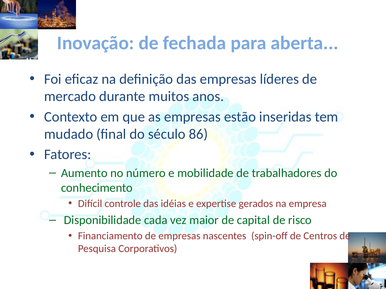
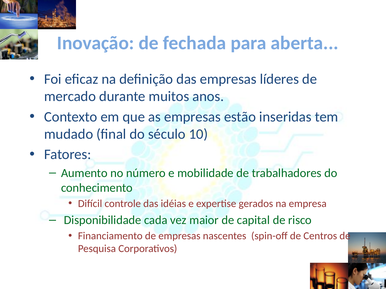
86: 86 -> 10 (198, 134)
